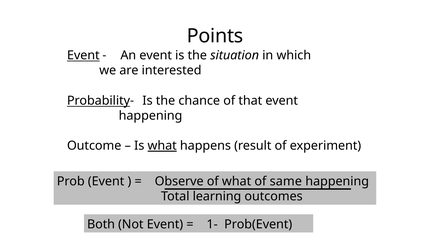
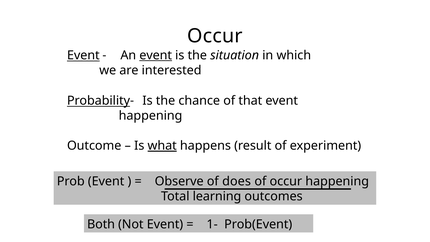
Points: Points -> Occur (215, 36)
event underline: none -> present (156, 55)
of what: what -> does (237, 181)
of same: same -> occur (286, 181)
